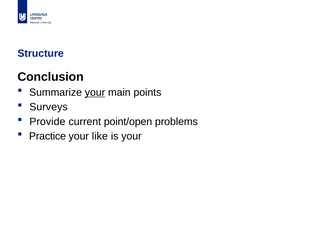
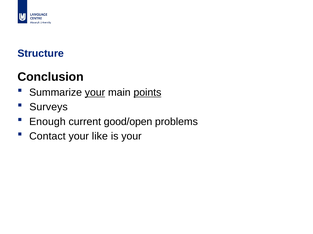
points underline: none -> present (147, 93)
Provide: Provide -> Enough (47, 122)
point/open: point/open -> good/open (128, 122)
Practice: Practice -> Contact (47, 137)
